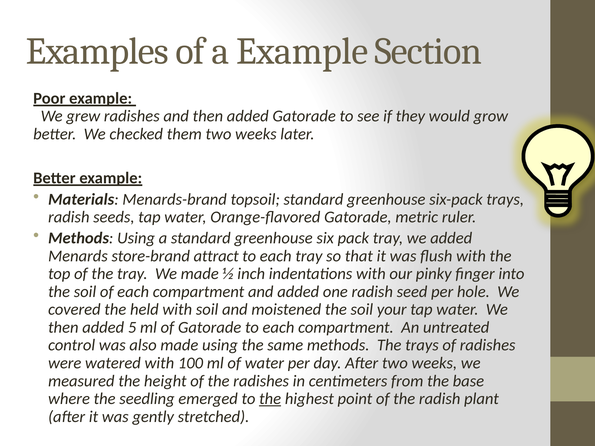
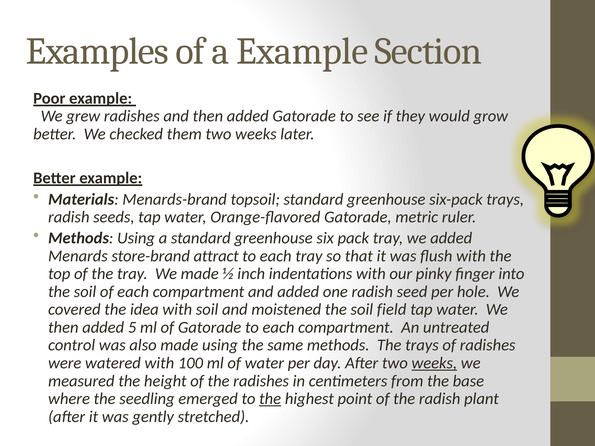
held: held -> idea (144, 310)
your: your -> field (392, 310)
weeks underline: none -> present (434, 363)
